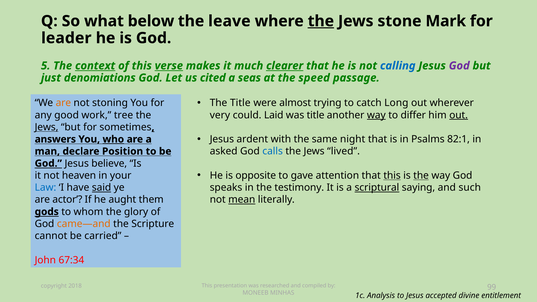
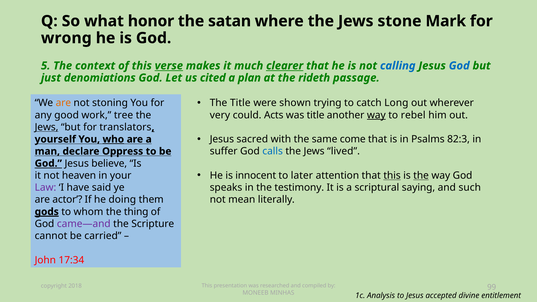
below: below -> honor (151, 21)
leave: leave -> satan (230, 21)
the underline: present -> none (321, 21)
leader: leader -> wrong (66, 38)
context underline: present -> none (95, 66)
God colour: purple -> blue (459, 66)
seas: seas -> plan (249, 78)
speed: speed -> rideth (314, 78)
almost: almost -> shown (295, 103)
Laid: Laid -> Acts (274, 115)
differ: differ -> rebel (413, 115)
out underline: present -> none (459, 115)
sometimes: sometimes -> translators (125, 127)
ardent: ardent -> sacred (252, 139)
night: night -> come (353, 139)
82:1: 82:1 -> 82:3 (459, 139)
answers: answers -> yourself (55, 139)
asked: asked -> suffer (224, 151)
Position: Position -> Oppress (123, 151)
opposite: opposite -> innocent (256, 176)
gave: gave -> later (302, 176)
Law colour: blue -> purple (45, 188)
said underline: present -> none (102, 188)
scriptural underline: present -> none (377, 188)
aught: aught -> doing (122, 200)
mean underline: present -> none (242, 200)
gods underline: none -> present (47, 212)
glory: glory -> thing (136, 212)
came—and colour: orange -> purple (84, 224)
67:34: 67:34 -> 17:34 (71, 260)
